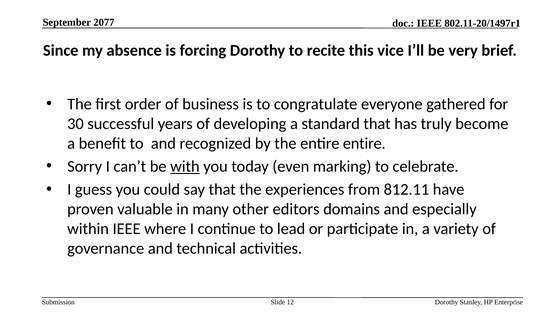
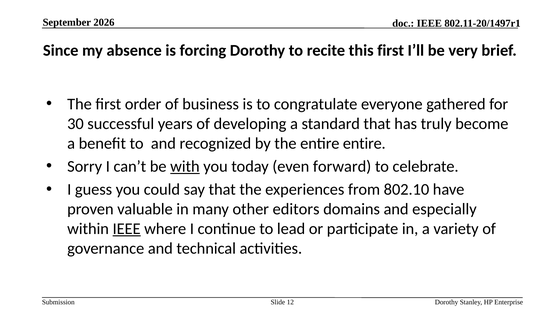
2077: 2077 -> 2026 (104, 22)
this vice: vice -> first (391, 50)
marking: marking -> forward (342, 166)
812.11: 812.11 -> 802.10 (406, 190)
IEEE underline: none -> present (127, 229)
